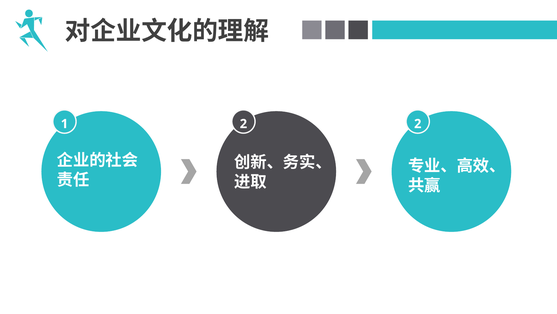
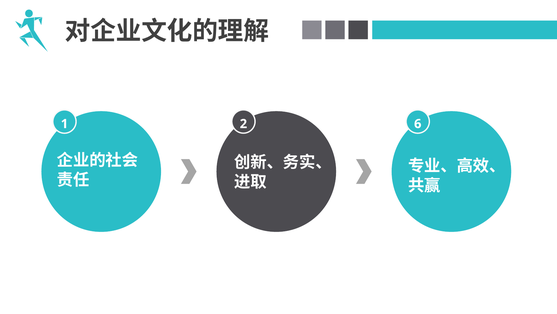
2 2: 2 -> 6 (418, 124)
